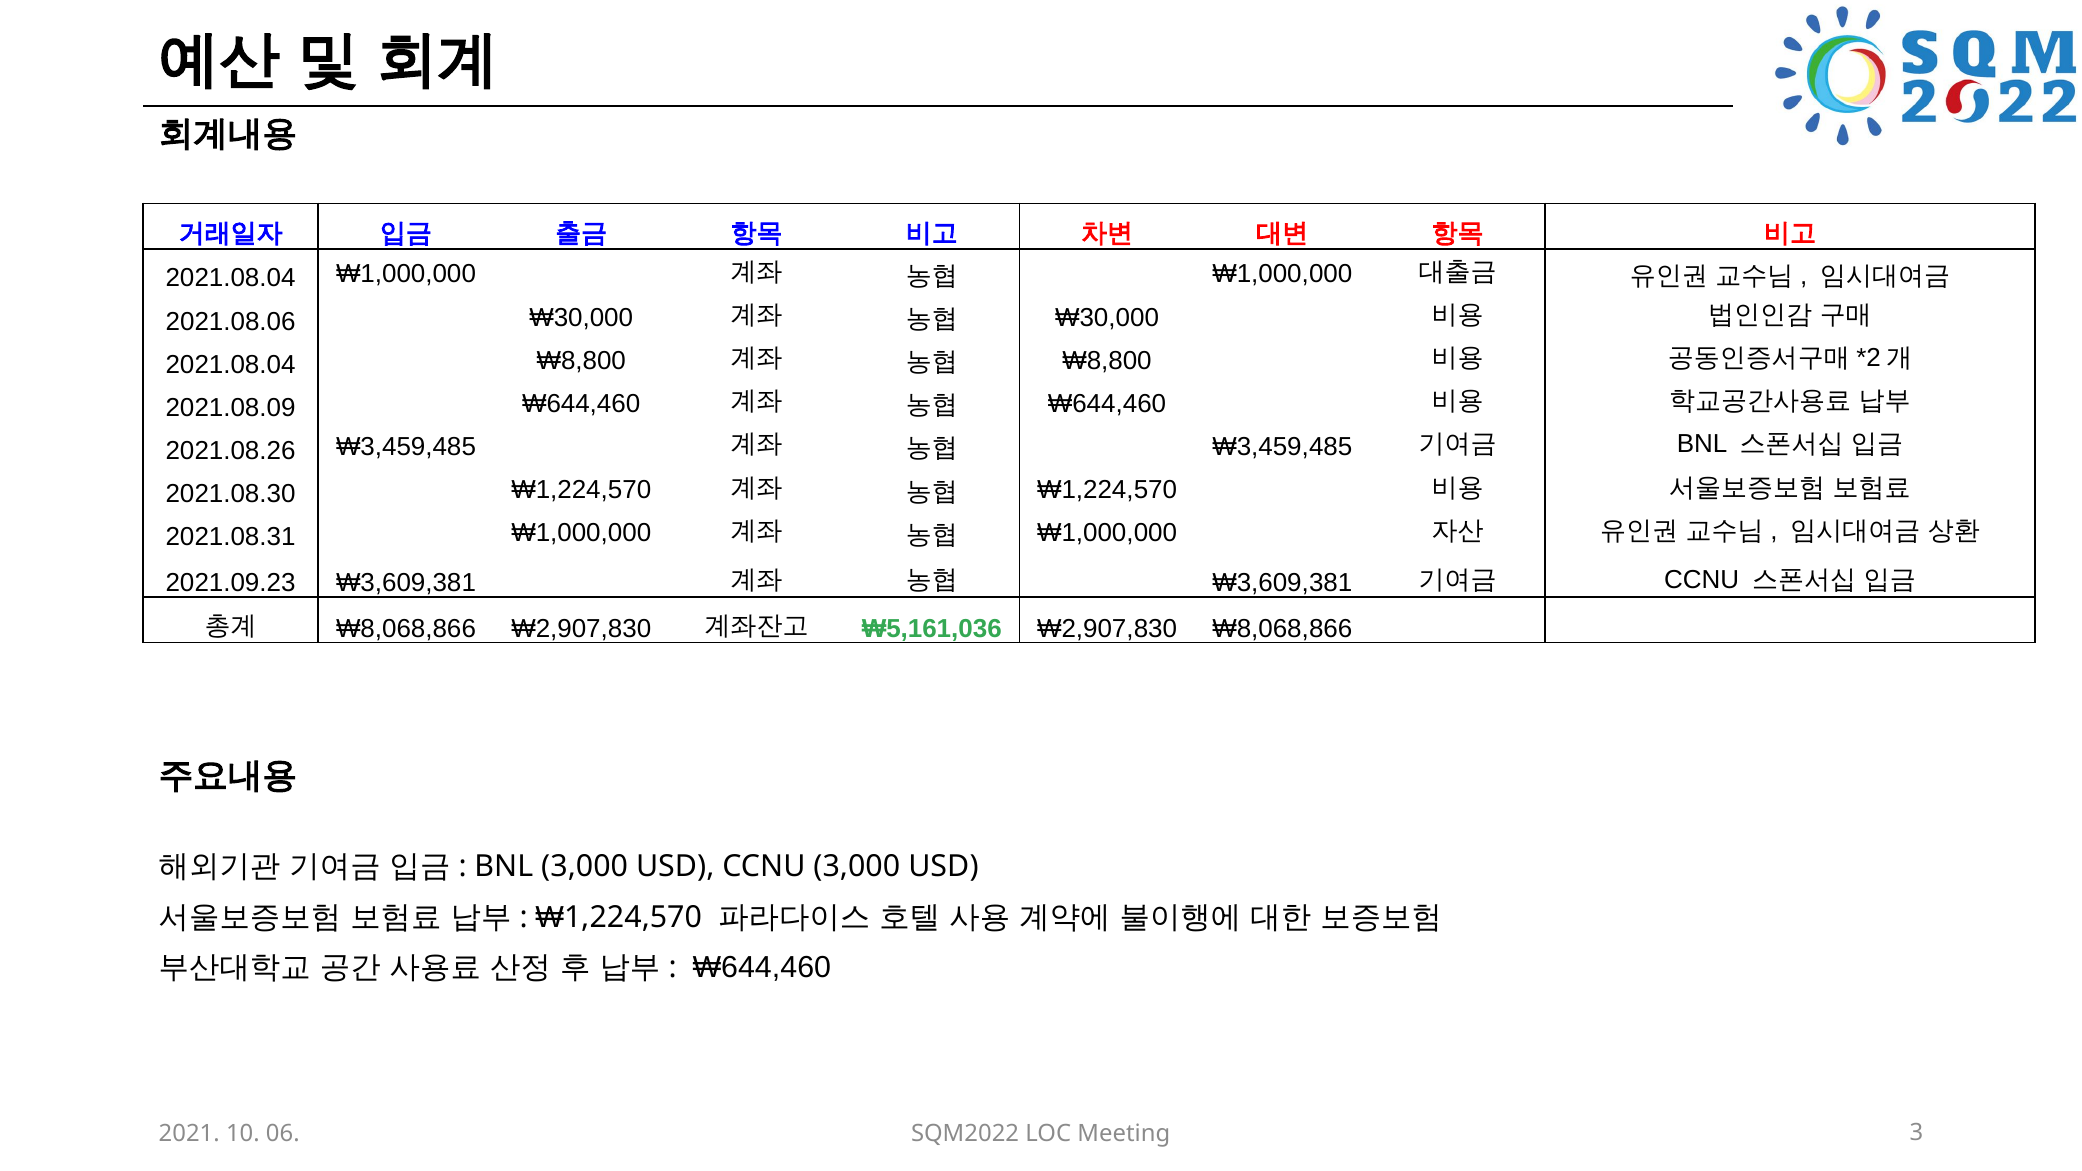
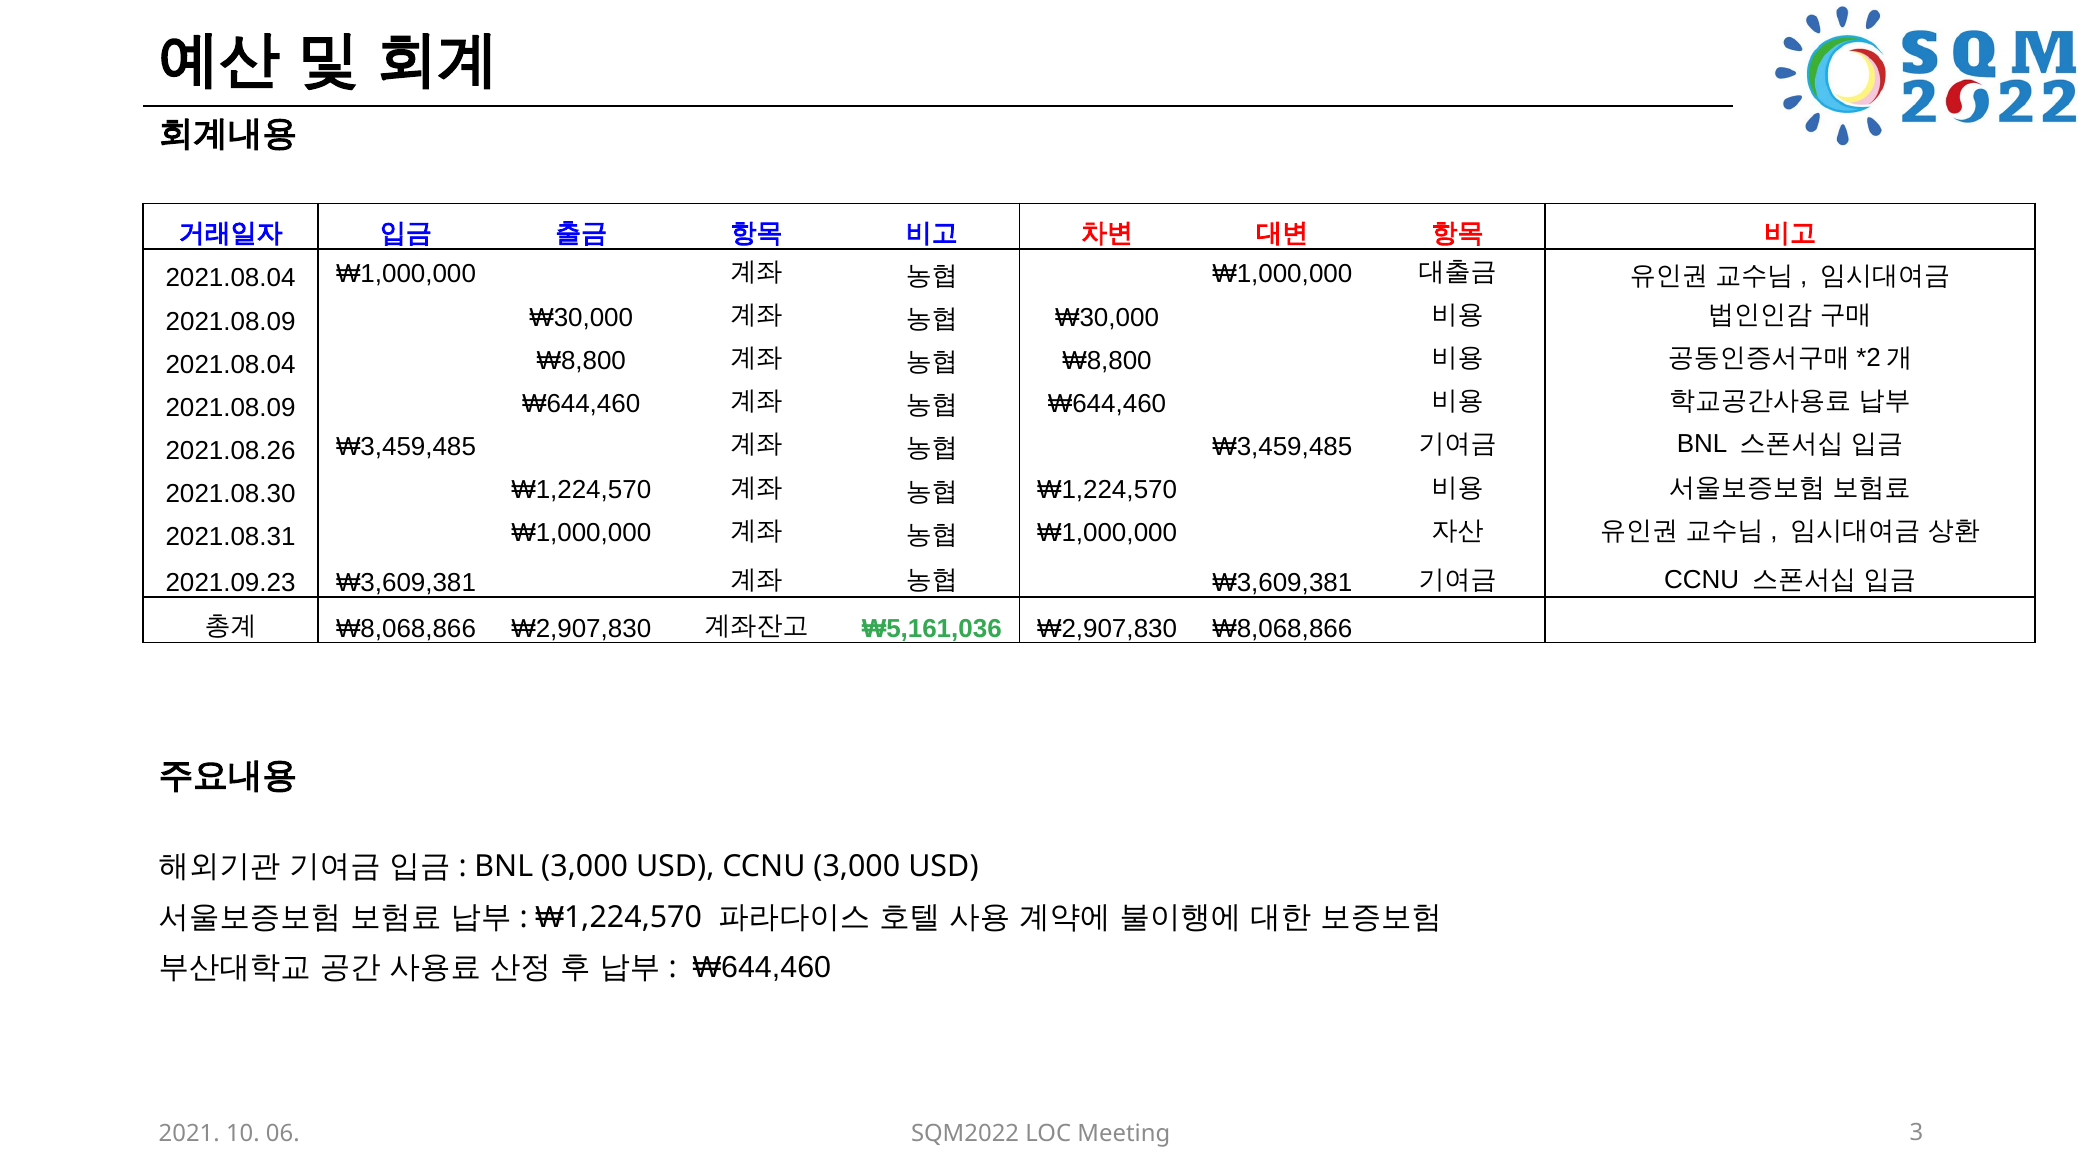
2021.08.06: 2021.08.06 -> 2021.08.09 (231, 321)
